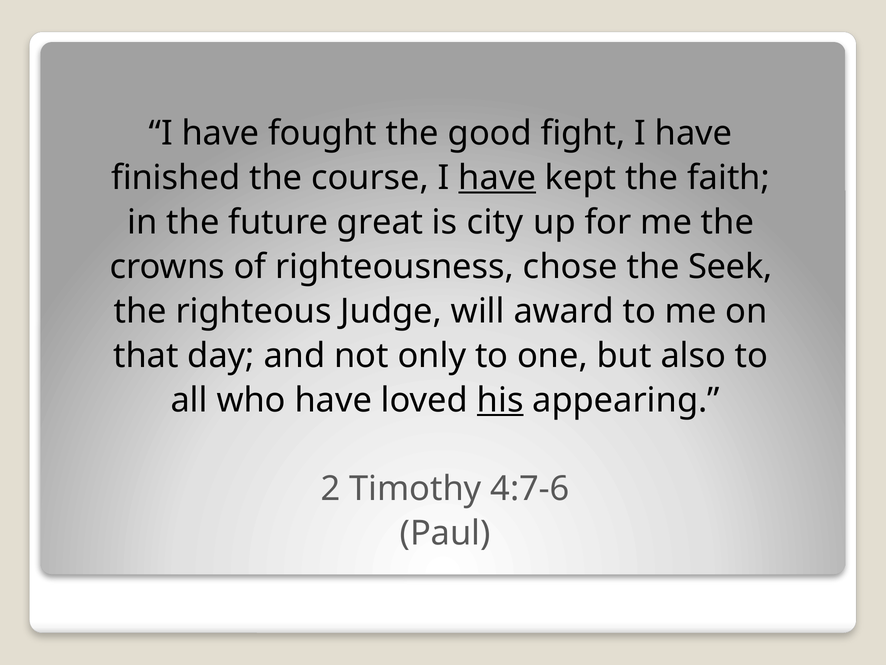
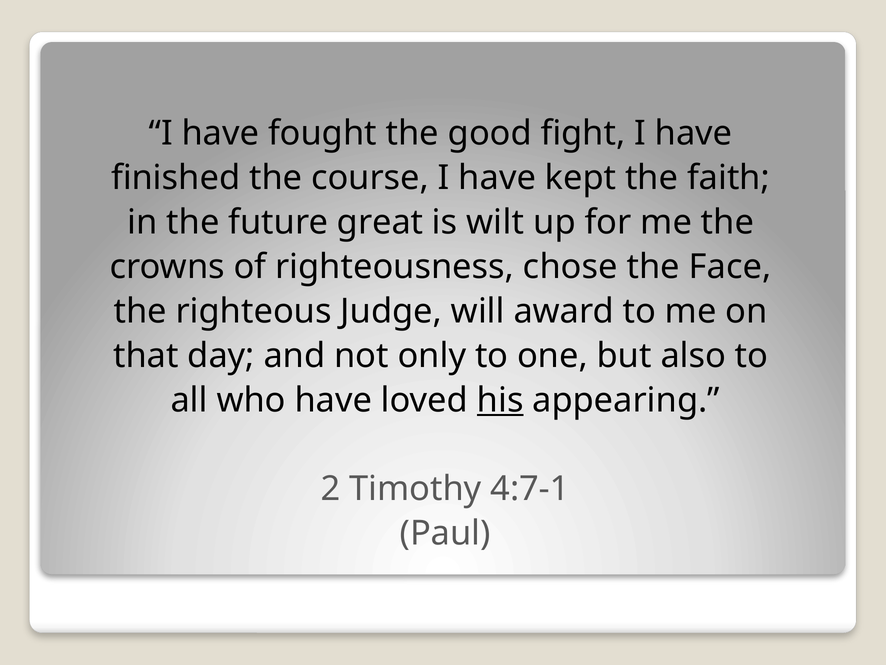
have underline: present -> none (497, 178)
city: city -> wilt (495, 222)
Seek: Seek -> Face (730, 267)
4:7-6: 4:7-6 -> 4:7-1 (530, 489)
